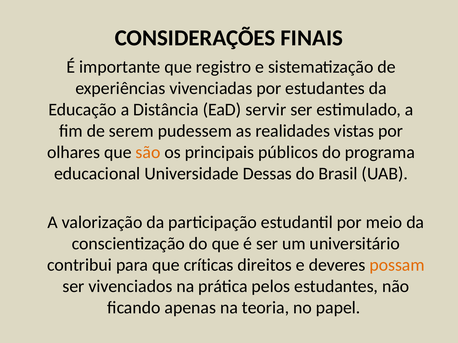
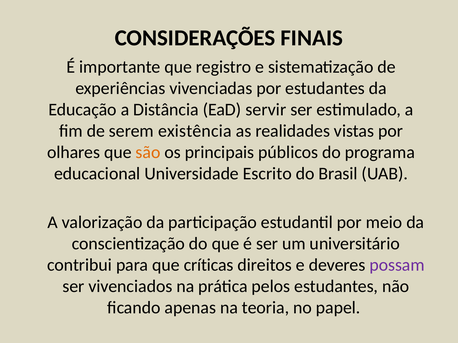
pudessem: pudessem -> existência (195, 131)
Dessas: Dessas -> Escrito (267, 174)
possam colour: orange -> purple (397, 265)
